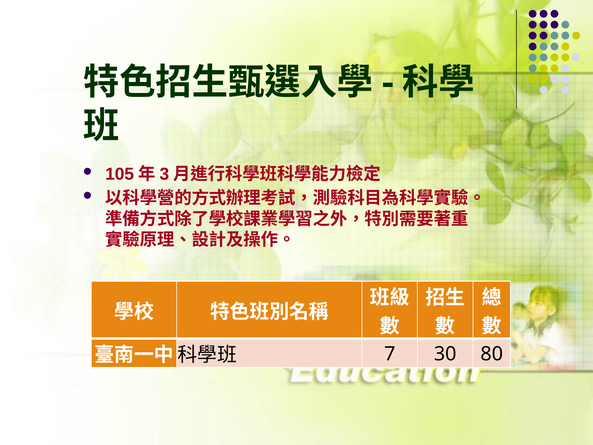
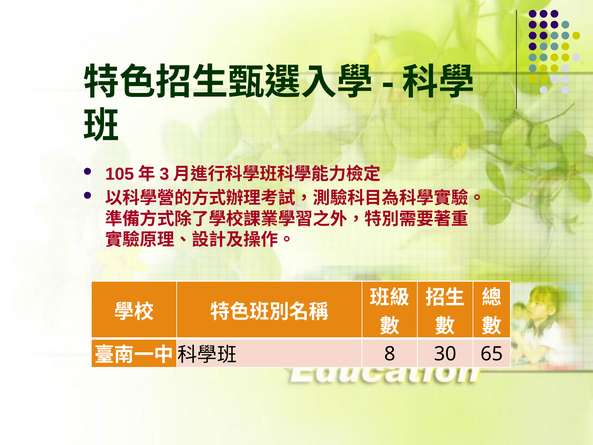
7: 7 -> 8 (390, 354)
80: 80 -> 65 (492, 354)
